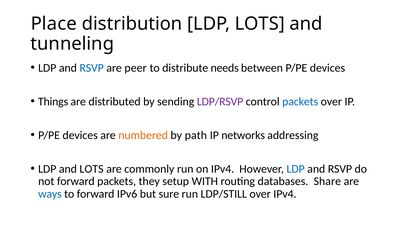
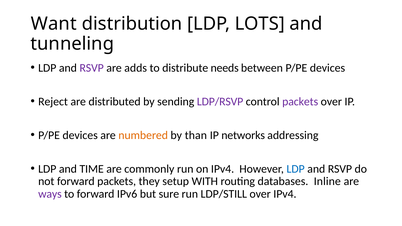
Place: Place -> Want (54, 24)
RSVP colour: blue -> purple (92, 68)
peer: peer -> adds (136, 68)
Things: Things -> Reject (53, 102)
packets colour: blue -> purple (300, 102)
path: path -> than (196, 135)
and LOTS: LOTS -> TIME (92, 169)
Share: Share -> Inline (327, 182)
ways colour: blue -> purple (50, 194)
